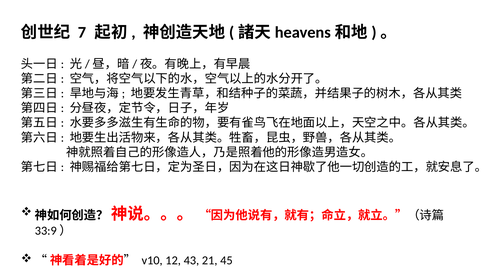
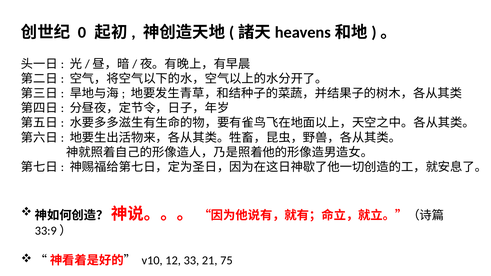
7: 7 -> 0 (82, 32)
43: 43 -> 33 (191, 260)
45: 45 -> 75 (226, 260)
